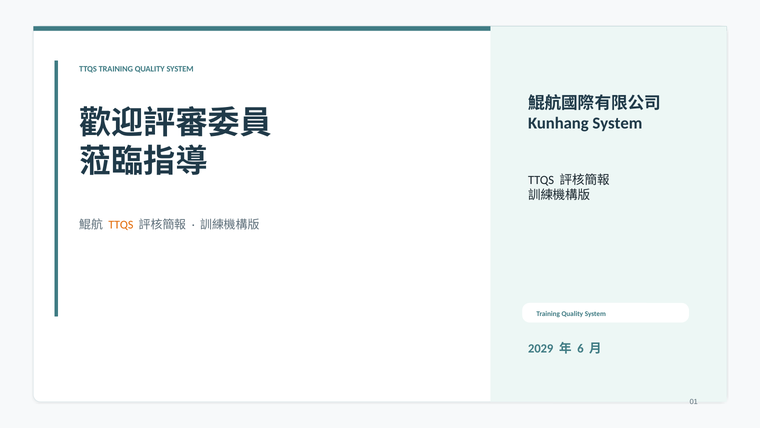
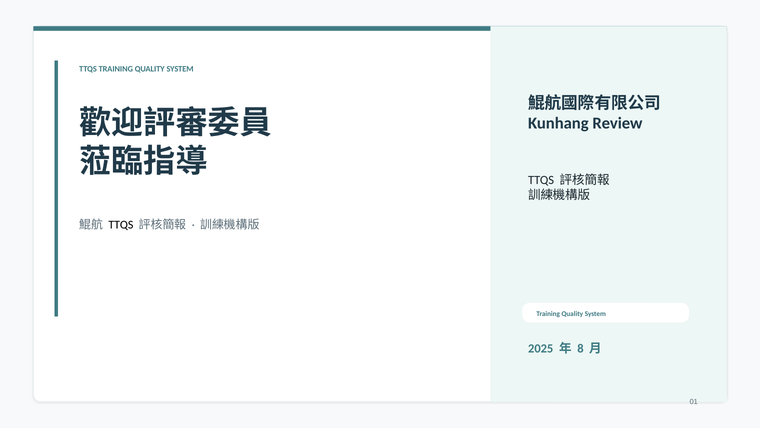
Kunhang System: System -> Review (617, 123)
TTQS colour: orange -> black (121, 224)
2029: 2029 -> 2025 (541, 348)
6: 6 -> 8 (580, 348)
